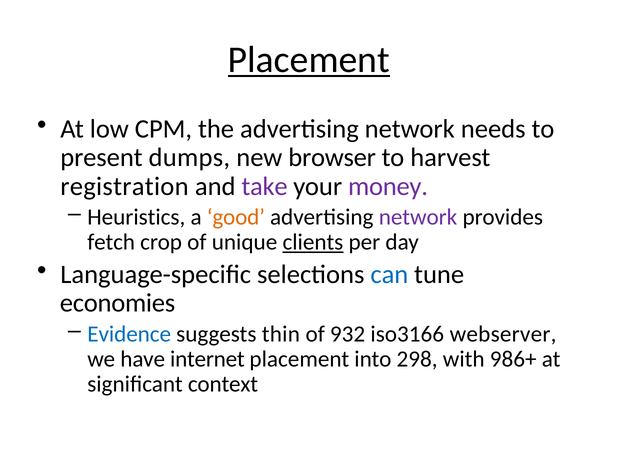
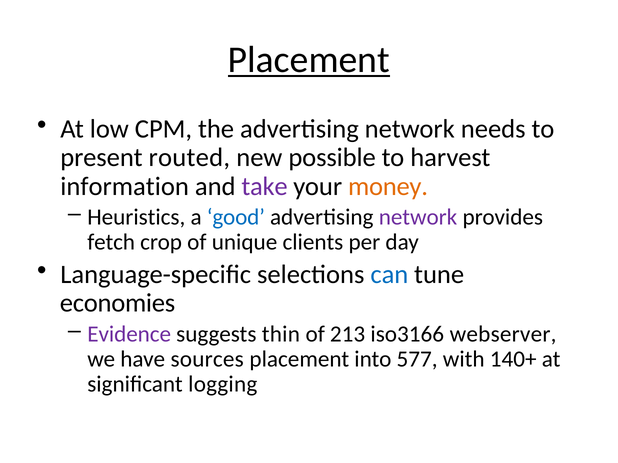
dumps: dumps -> routed (189, 158)
browser: browser -> possible (332, 158)
registration: registration -> information (125, 187)
money colour: purple -> orange (388, 187)
good colour: orange -> blue (236, 217)
clients underline: present -> none (313, 242)
Evidence colour: blue -> purple (129, 334)
932: 932 -> 213 (348, 334)
internet: internet -> sources (207, 359)
298: 298 -> 577 (417, 359)
986+: 986+ -> 140+ (513, 359)
context: context -> logging (223, 384)
